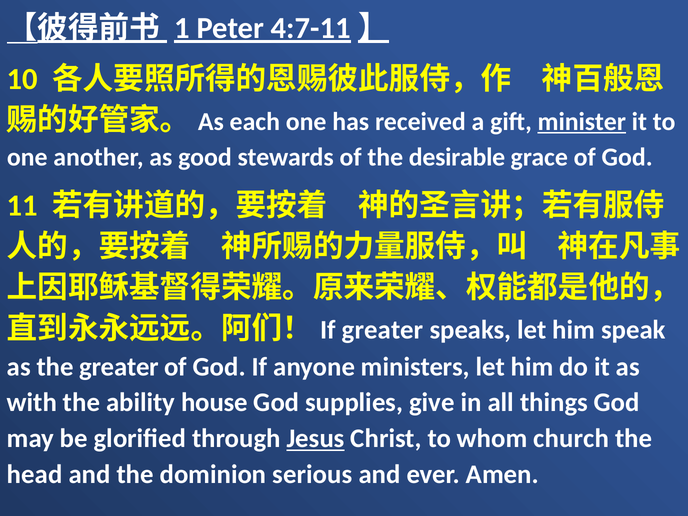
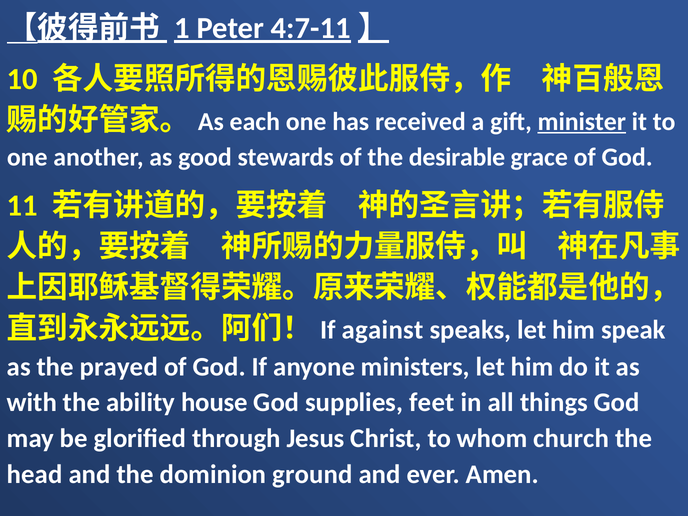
If greater: greater -> against (383, 330)
the greater: greater -> prayed (119, 367)
give: give -> feet (432, 403)
Jesus underline: present -> none (316, 439)
serious: serious -> ground (312, 475)
